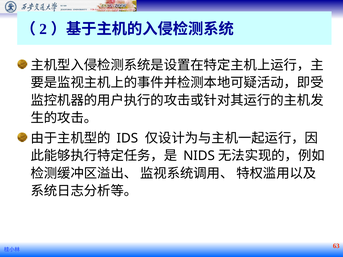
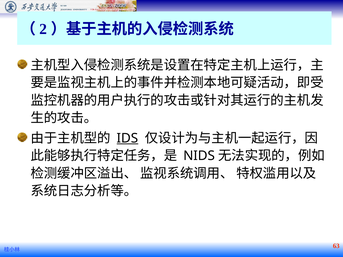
IDS underline: none -> present (127, 138)
